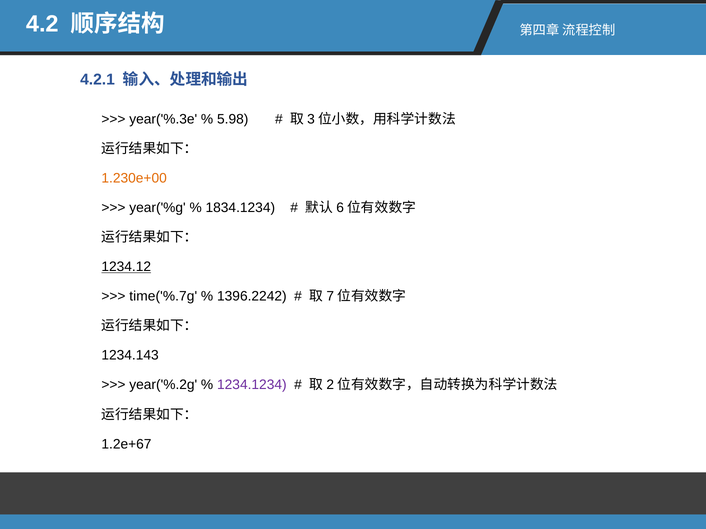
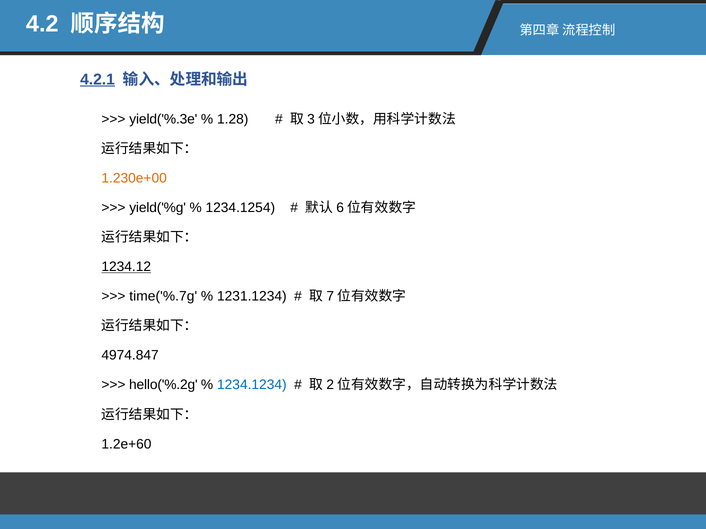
4.2.1 underline: none -> present (98, 79)
year('%.3e: year('%.3e -> yield('%.3e (163, 119)
5.98: 5.98 -> 1.28 (233, 119)
year('%g: year('%g -> yield('%g (158, 208)
1834.1234: 1834.1234 -> 1234.1254 (240, 208)
1396.2242: 1396.2242 -> 1231.1234 (252, 297)
1234.143: 1234.143 -> 4974.847 (130, 356)
year('%.2g: year('%.2g -> hello('%.2g (163, 385)
1234.1234 colour: purple -> blue (252, 385)
1.2e+67: 1.2e+67 -> 1.2e+60 (126, 444)
